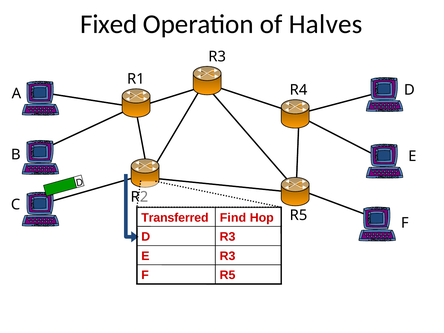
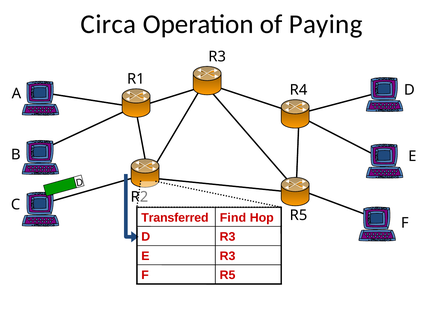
Fixed: Fixed -> Circa (108, 24)
Halves: Halves -> Paying (326, 24)
